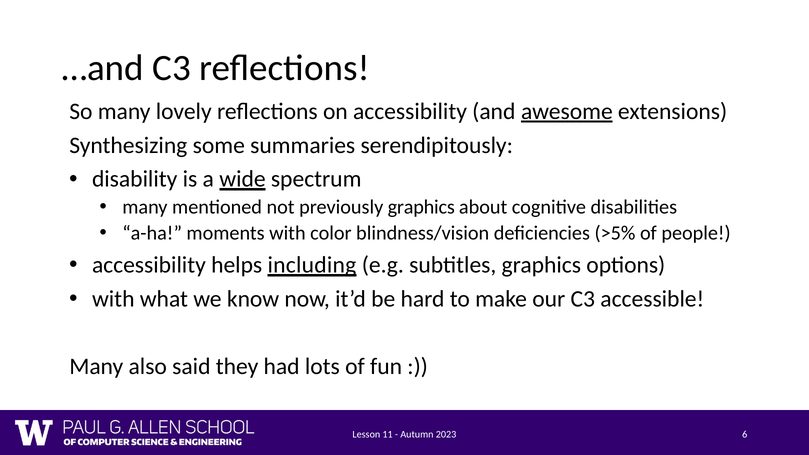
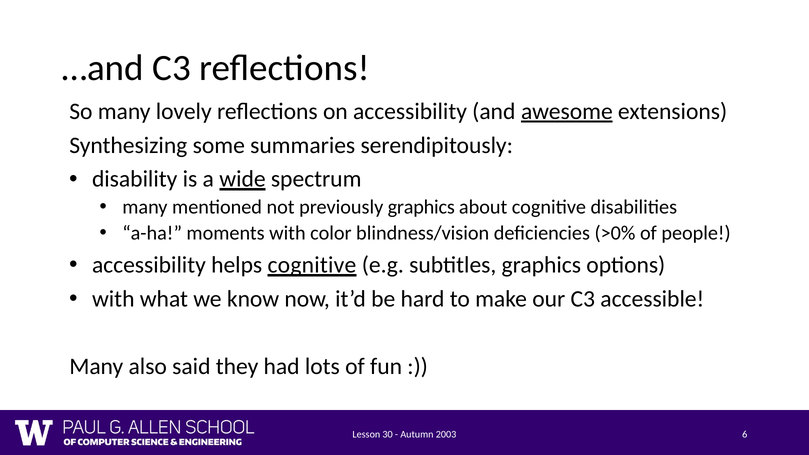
>5%: >5% -> >0% (615, 233)
helps including: including -> cognitive (312, 265)
11: 11 -> 30 (388, 434)
2023: 2023 -> 2003 (446, 434)
